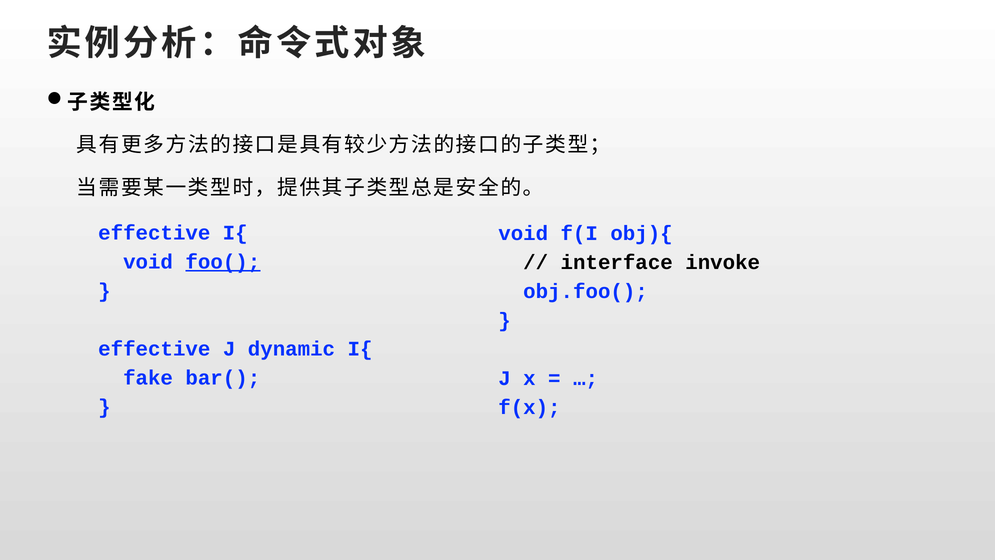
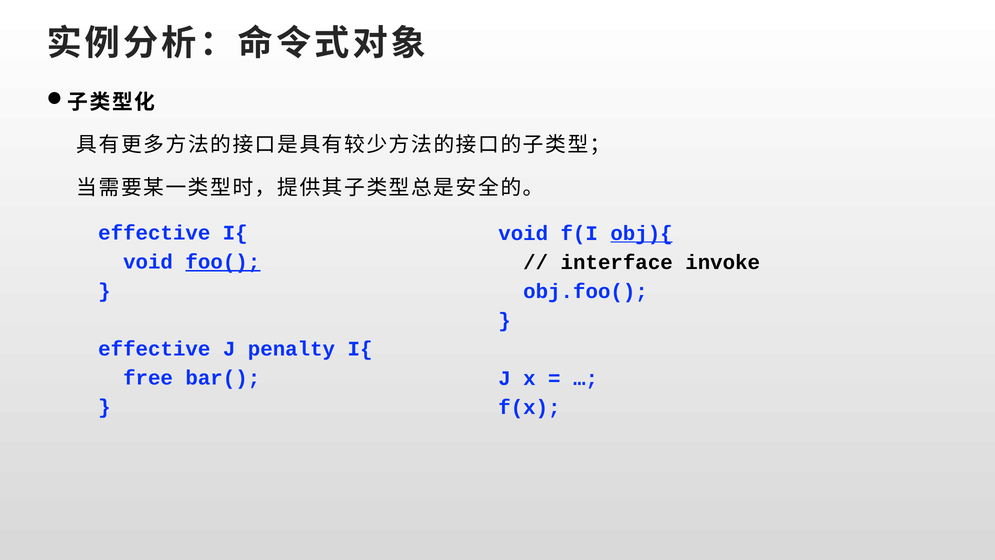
obj){ underline: none -> present (642, 233)
dynamic: dynamic -> penalty (291, 349)
fake: fake -> free (148, 378)
